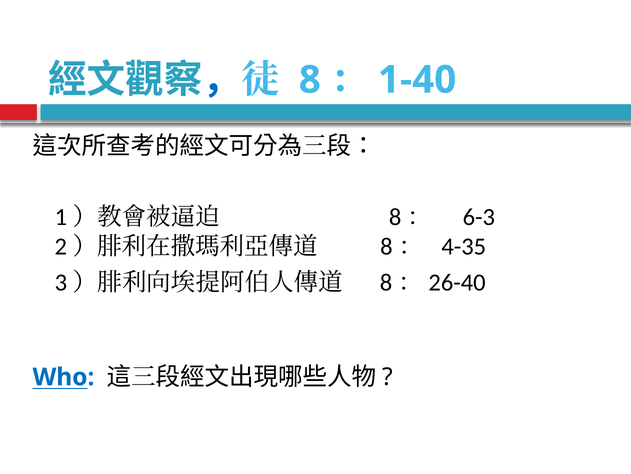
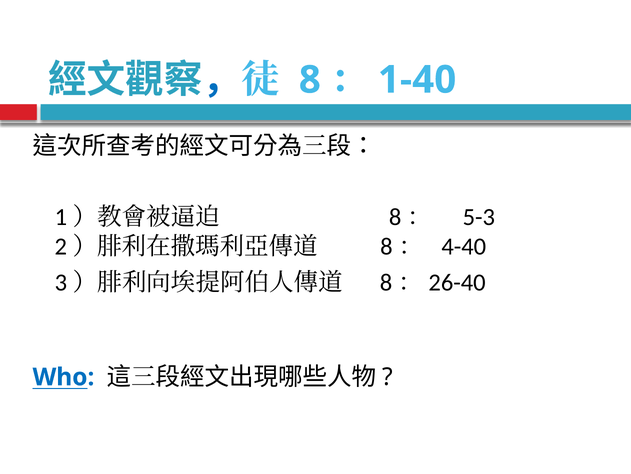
6-3: 6-3 -> 5-3 (479, 217)
4-35: 4-35 -> 4-40 (464, 246)
